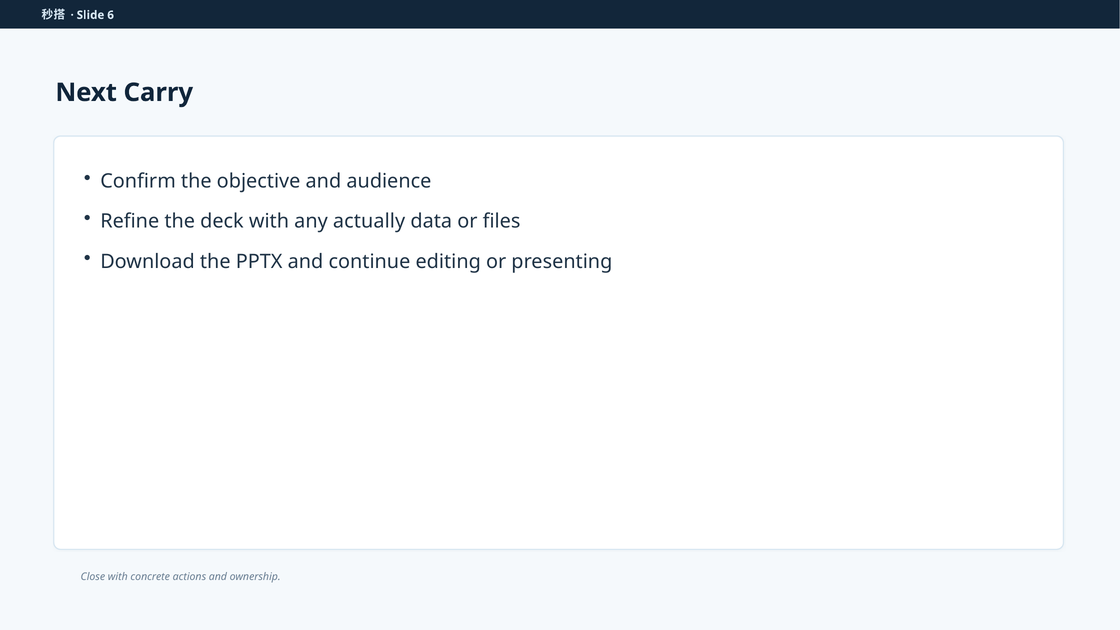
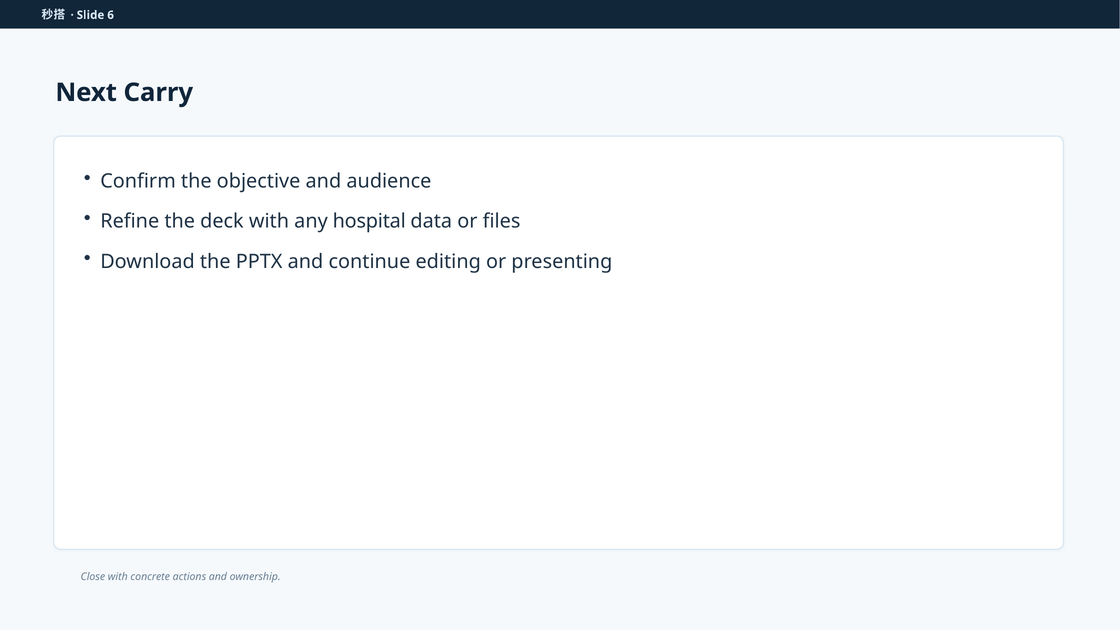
actually: actually -> hospital (369, 221)
